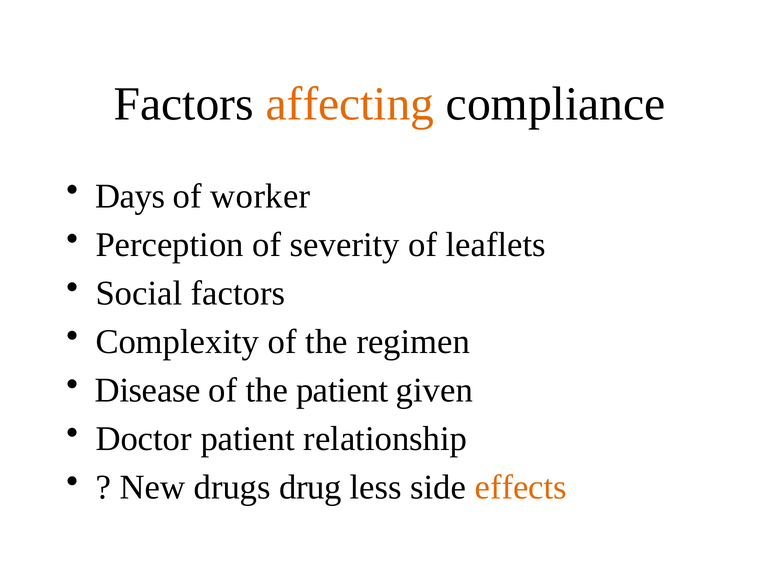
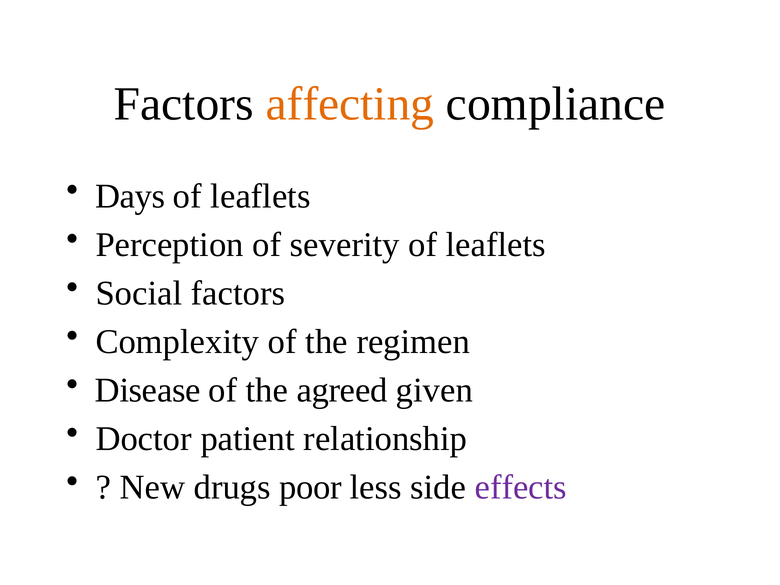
worker: worker -> leaflets (261, 196)
the patient: patient -> agreed (342, 390)
drug: drug -> poor (310, 487)
effects colour: orange -> purple (521, 487)
